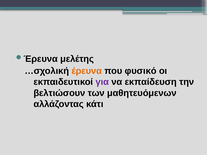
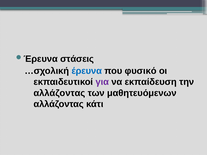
μελέτης: μελέτης -> στάσεις (77, 59)
έρευνα colour: orange -> blue (87, 71)
βελτιώσουν: βελτιώσουν -> αλλάζοντας (59, 93)
